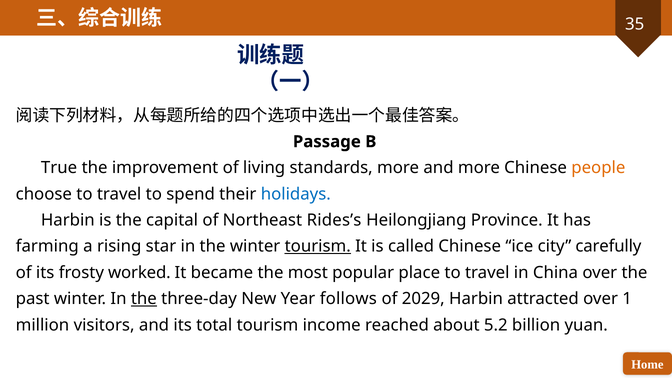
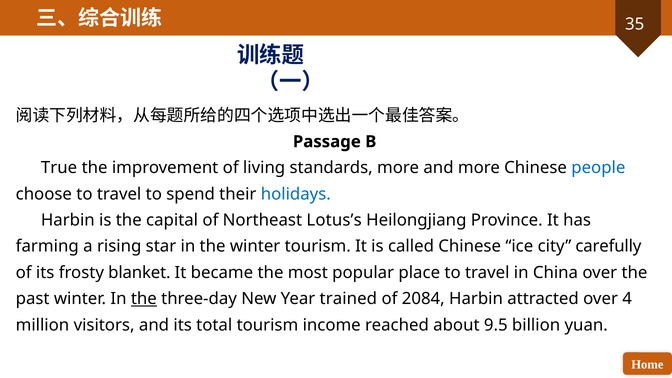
people colour: orange -> blue (598, 168)
Rides’s: Rides’s -> Lotus’s (334, 220)
tourism underline: present -> none (318, 246)
worked: worked -> blanket (139, 273)
follows: follows -> trained (348, 299)
2029: 2029 -> 2084 (423, 299)
1: 1 -> 4 (627, 299)
5.2: 5.2 -> 9.5 (496, 325)
